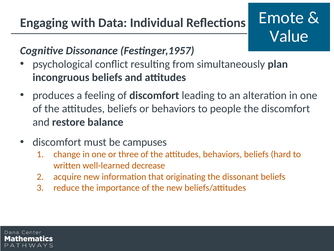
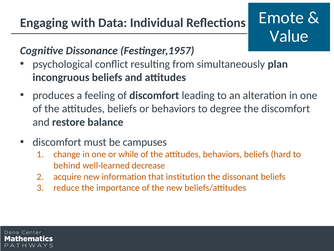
people: people -> degree (226, 109)
three: three -> while (128, 154)
written: written -> behind (67, 165)
originating: originating -> institution (186, 176)
